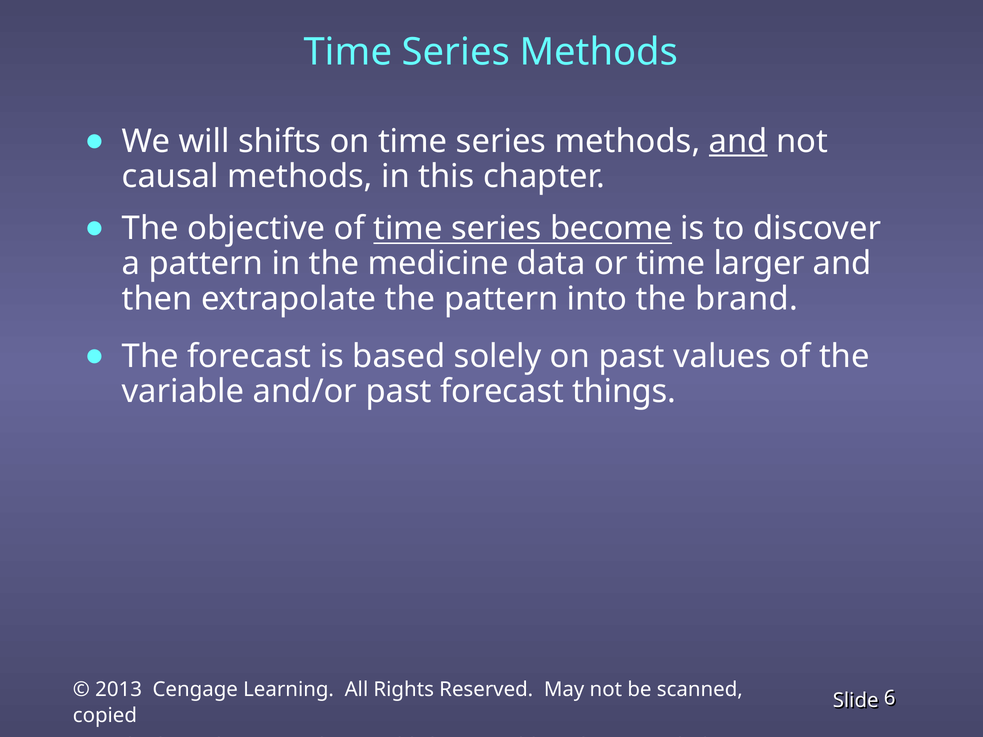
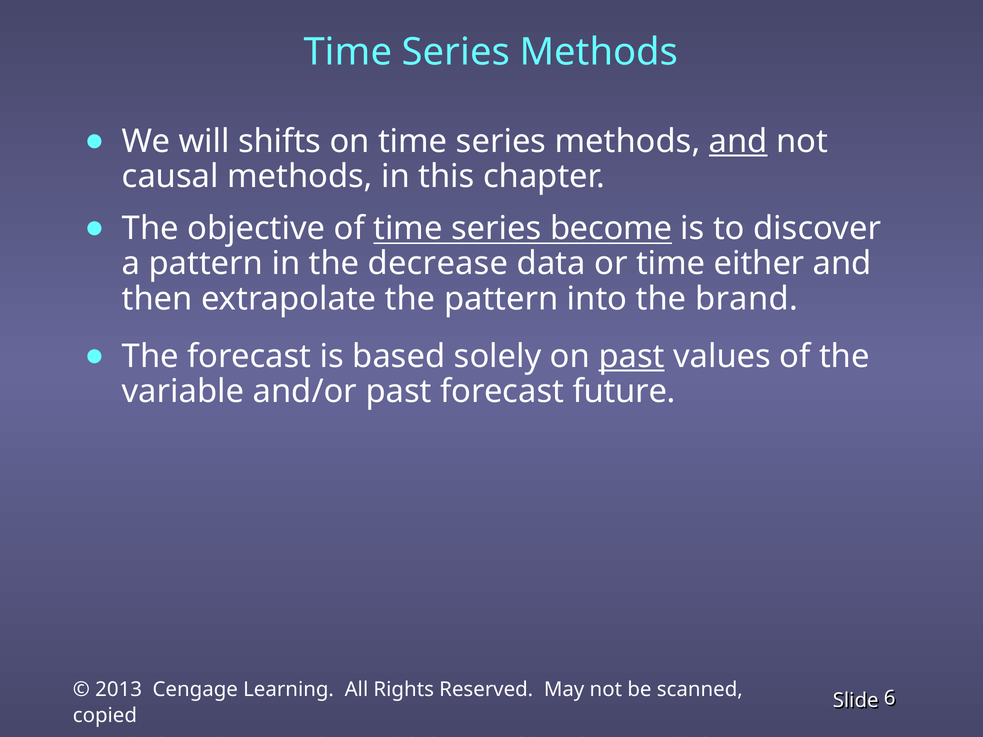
medicine: medicine -> decrease (438, 264)
larger: larger -> either (759, 264)
past underline: none -> present (632, 356)
things: things -> future (624, 392)
